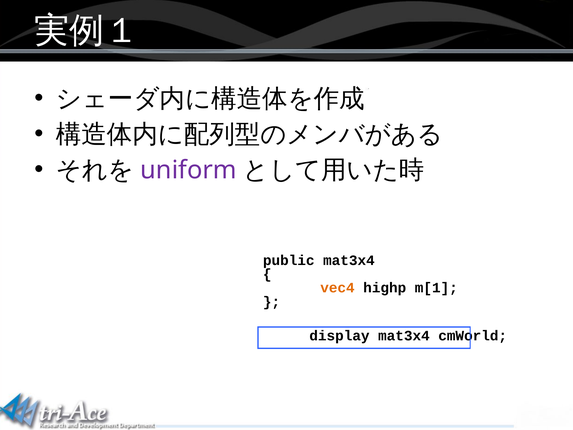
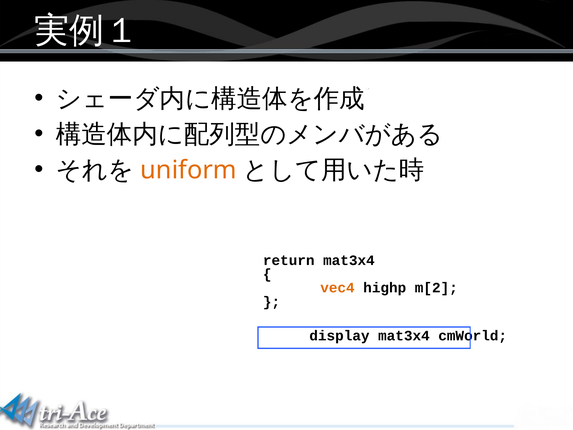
uniform colour: purple -> orange (188, 170)
public: public -> return (289, 260)
m[1: m[1 -> m[2 (436, 288)
